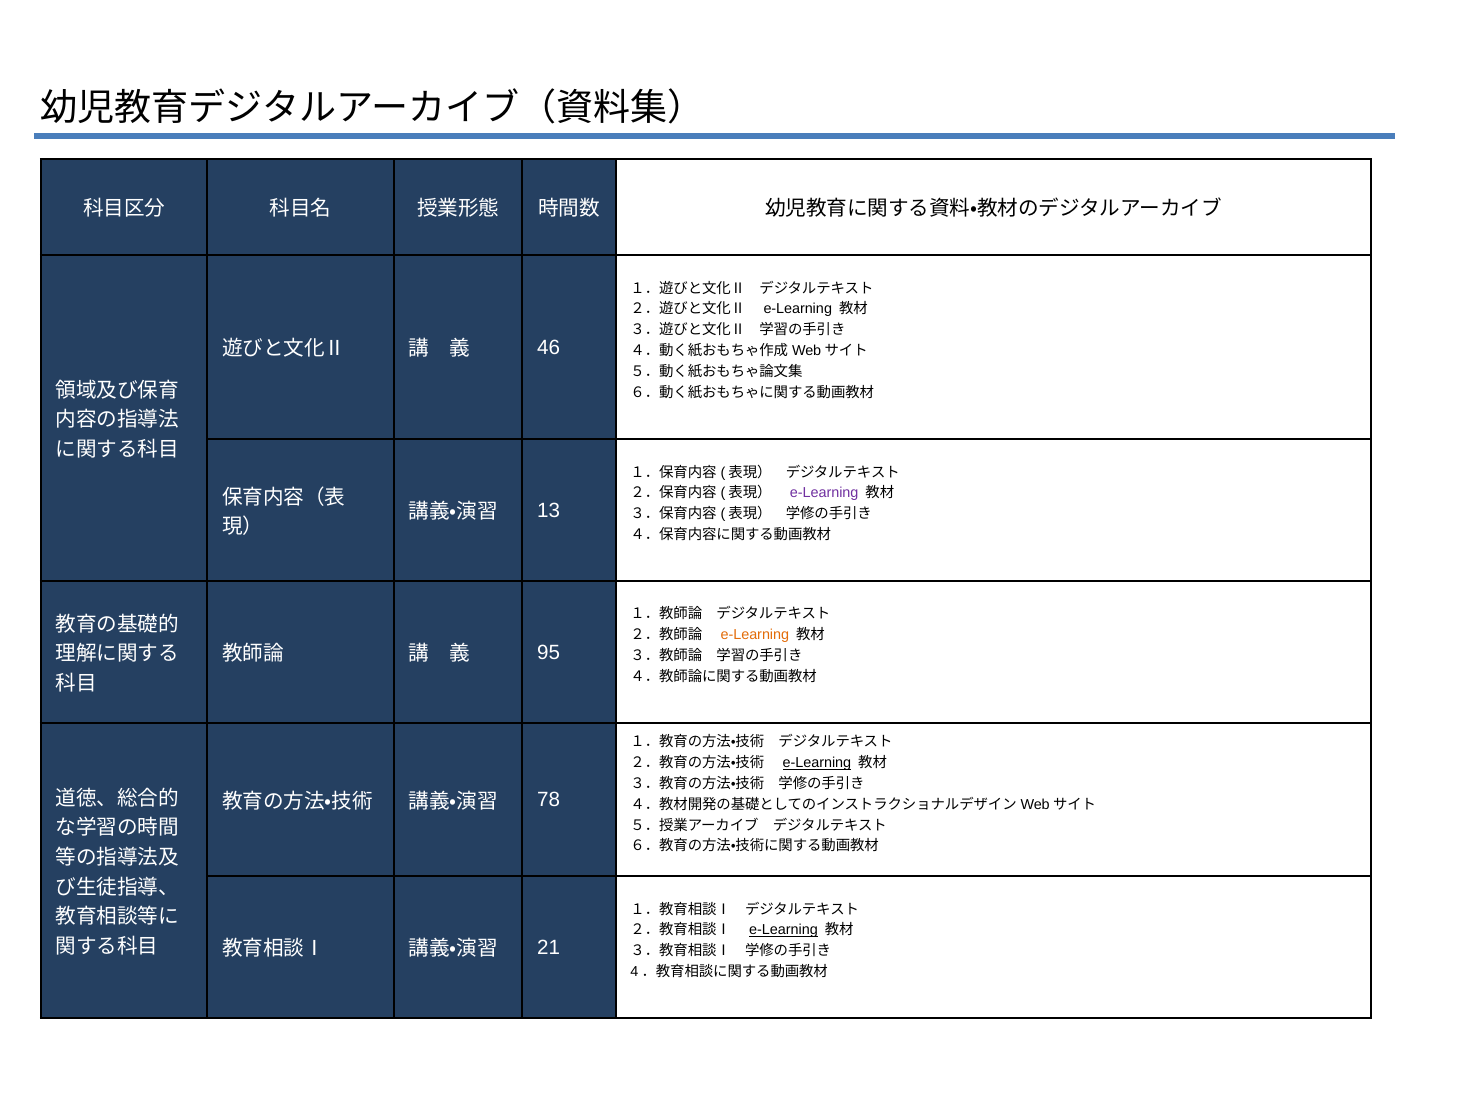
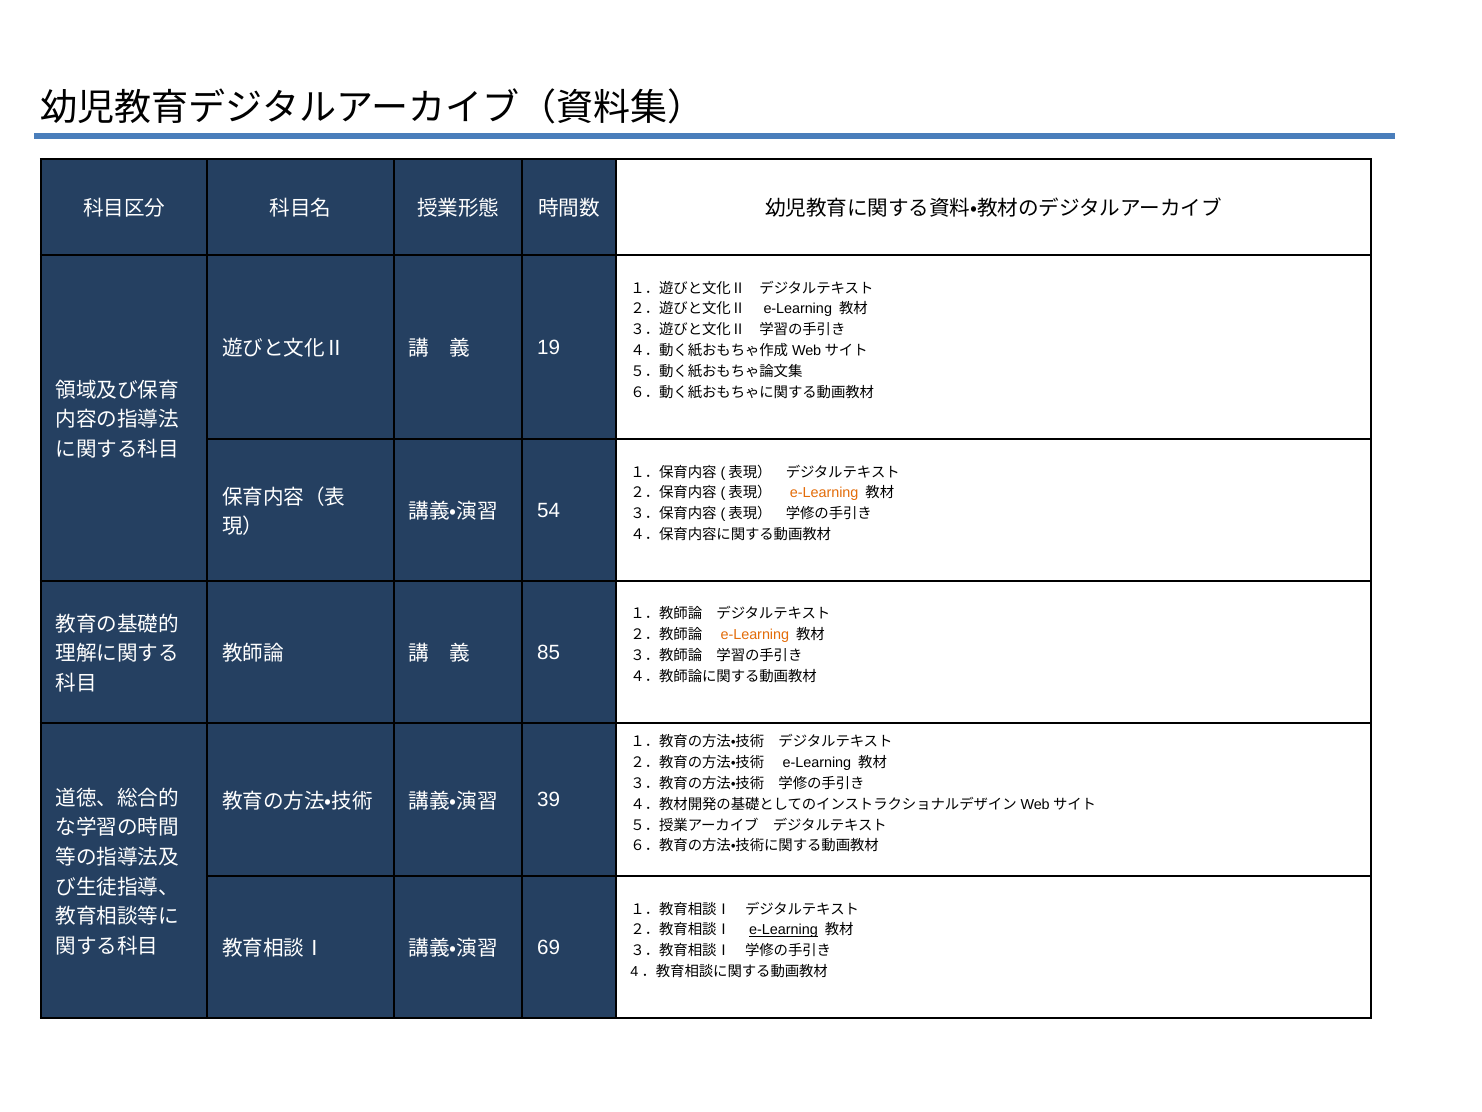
46: 46 -> 19 (549, 347)
e-Learning colour: purple -> orange (824, 493)
13: 13 -> 54 (549, 510)
95: 95 -> 85 (549, 652)
e-Learning underline: present -> none (817, 763)
78: 78 -> 39 (549, 799)
21: 21 -> 69 (549, 947)
